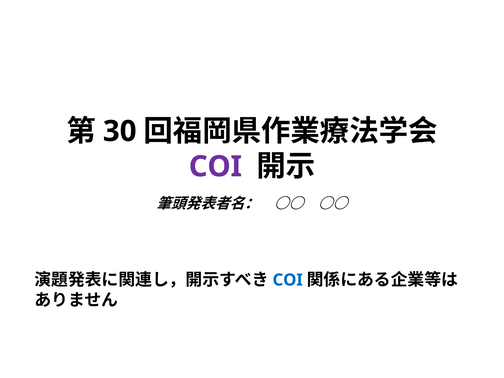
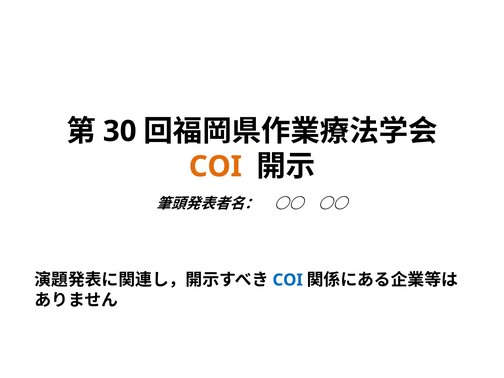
COI colour: purple -> orange (215, 167)
